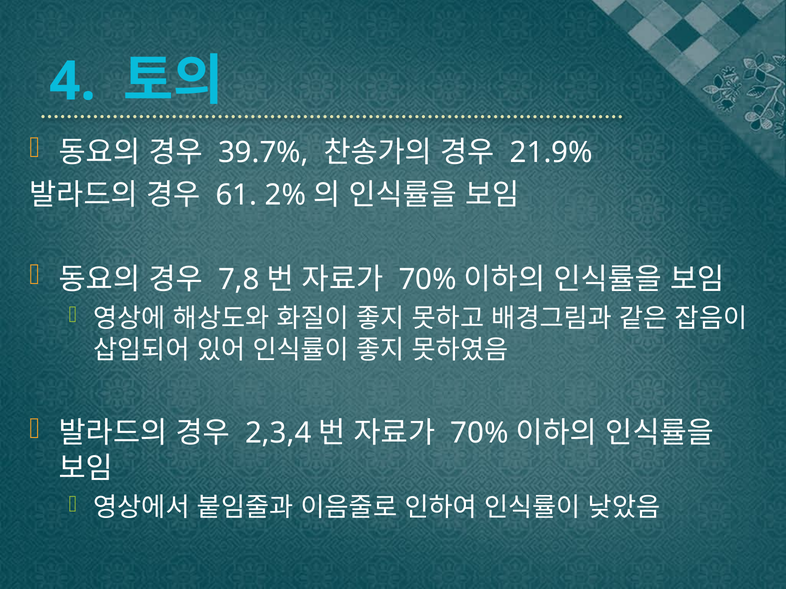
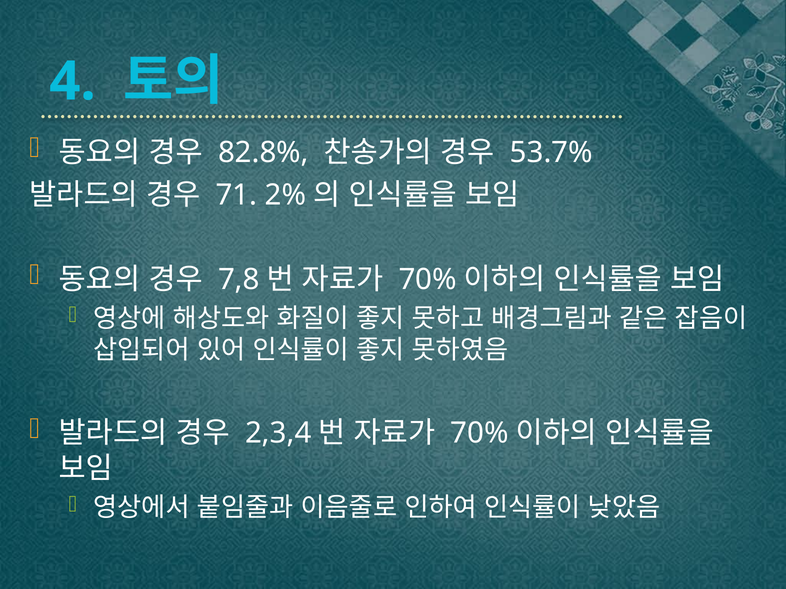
39.7%: 39.7% -> 82.8% (263, 153)
21.9%: 21.9% -> 53.7% (551, 153)
61: 61 -> 71 (236, 195)
